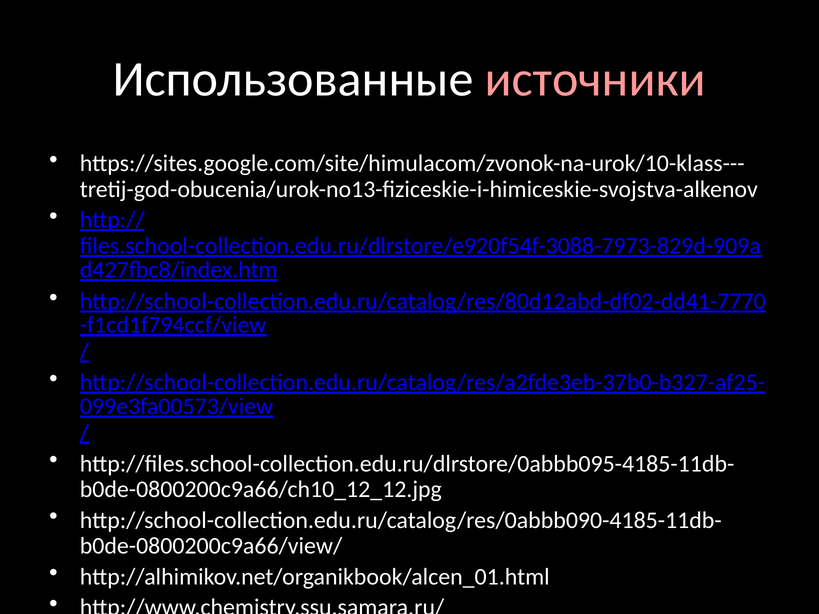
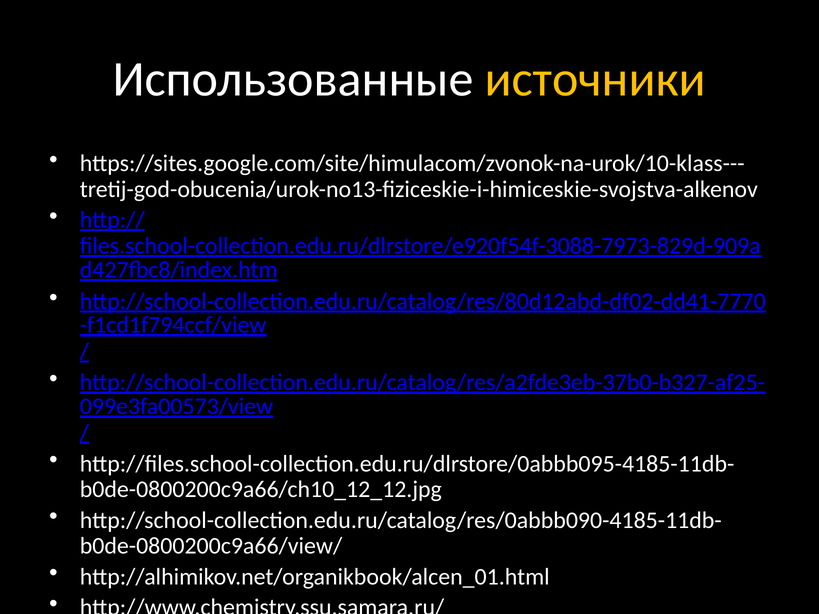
источники colour: pink -> yellow (595, 79)
